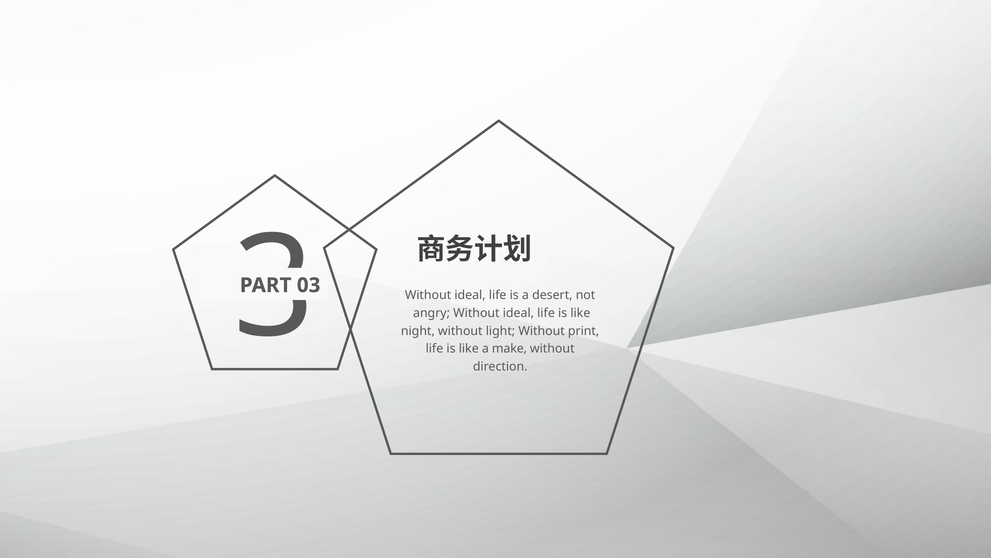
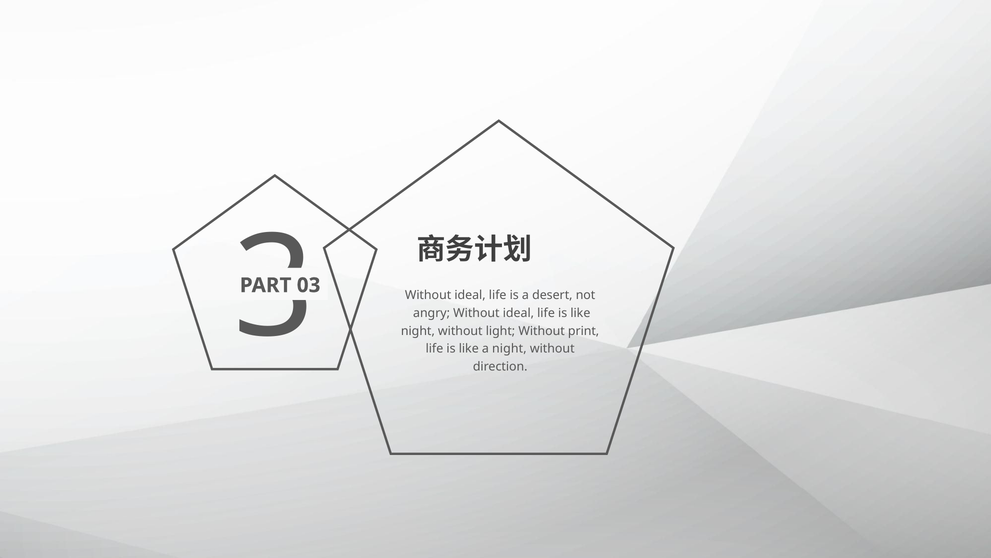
a make: make -> night (509, 348)
